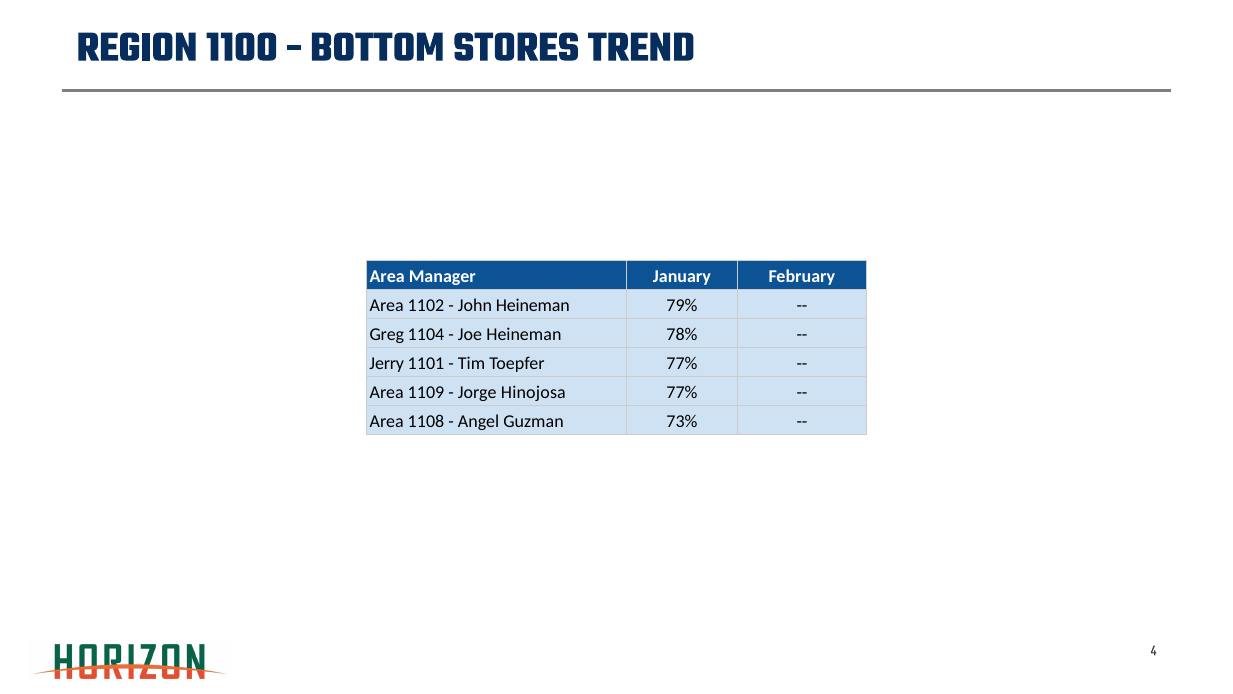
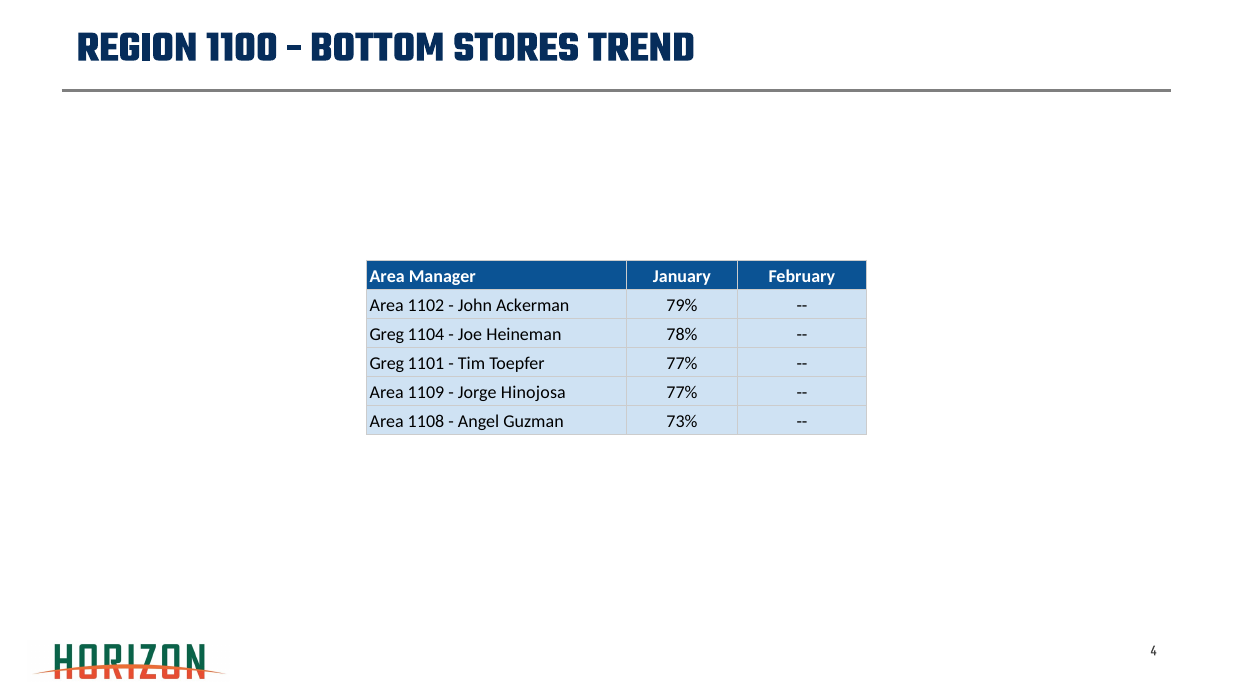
John Heineman: Heineman -> Ackerman (533, 305)
Jerry: Jerry -> Greg (387, 363)
